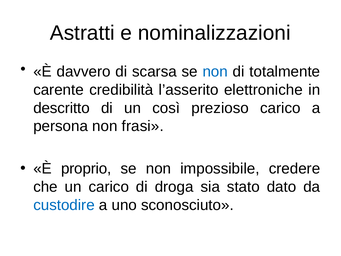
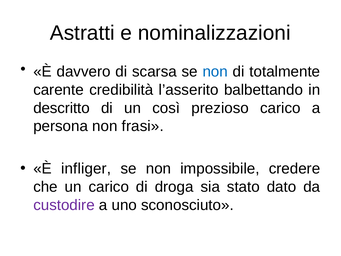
elettroniche: elettroniche -> balbettando (263, 90)
proprio: proprio -> infliger (86, 169)
custodire colour: blue -> purple (64, 205)
